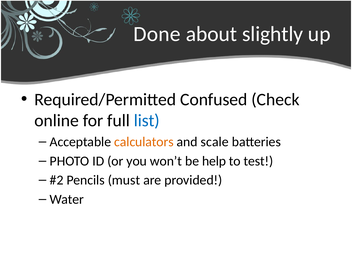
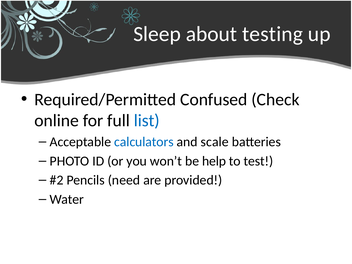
Done: Done -> Sleep (157, 34)
slightly: slightly -> testing (273, 34)
calculators colour: orange -> blue (144, 142)
must: must -> need (124, 180)
